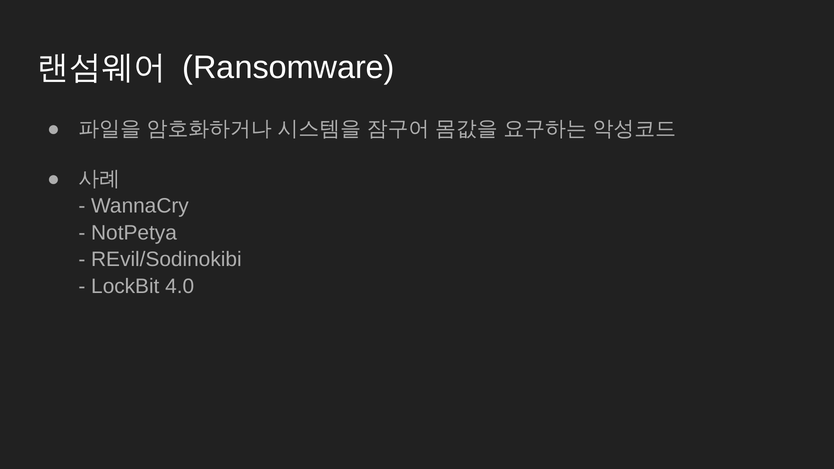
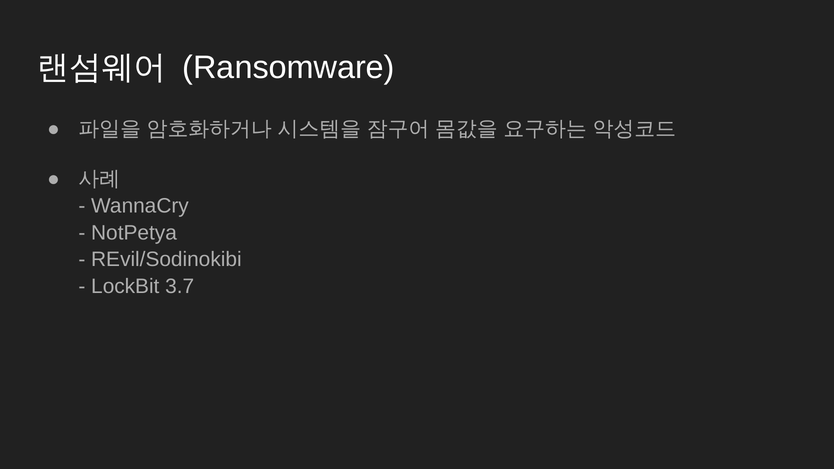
4.0: 4.0 -> 3.7 (180, 286)
